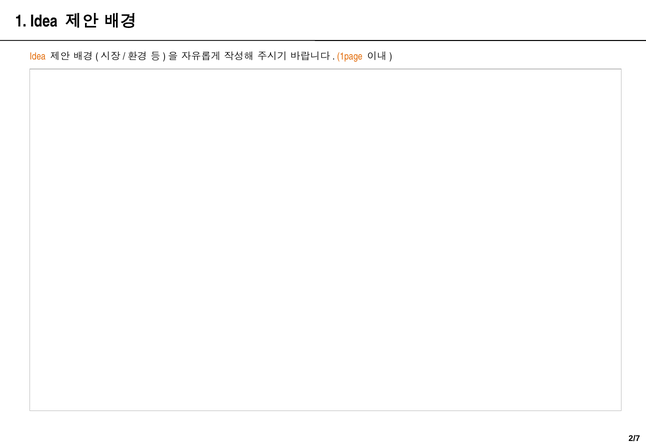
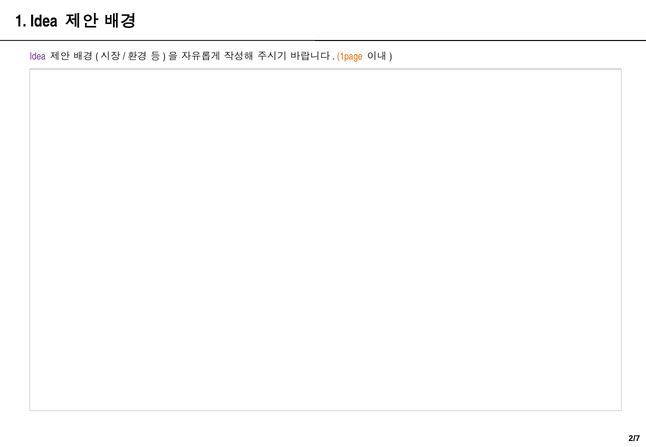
Idea colour: orange -> purple (38, 56)
